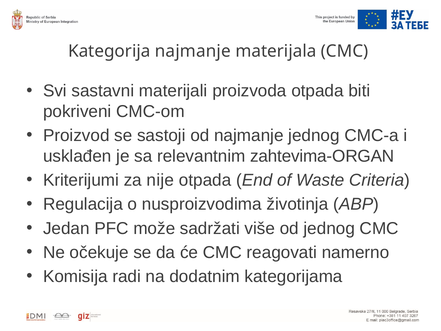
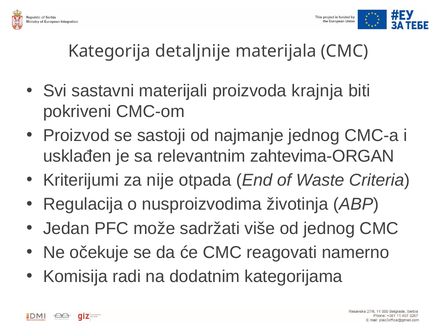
Kategorija najmanje: najmanje -> detaljnije (193, 51)
proizvoda otpada: otpada -> krajnja (317, 91)
